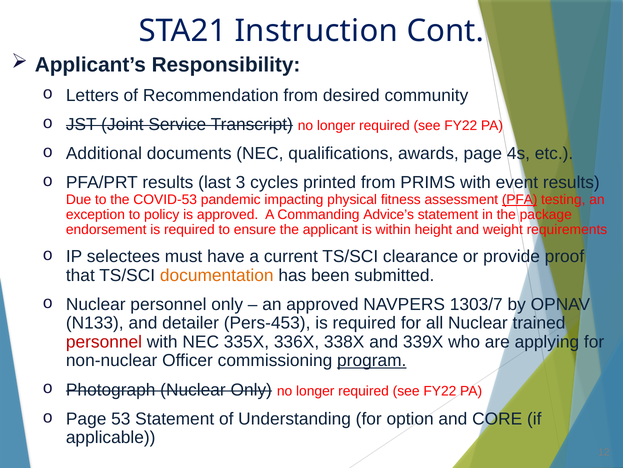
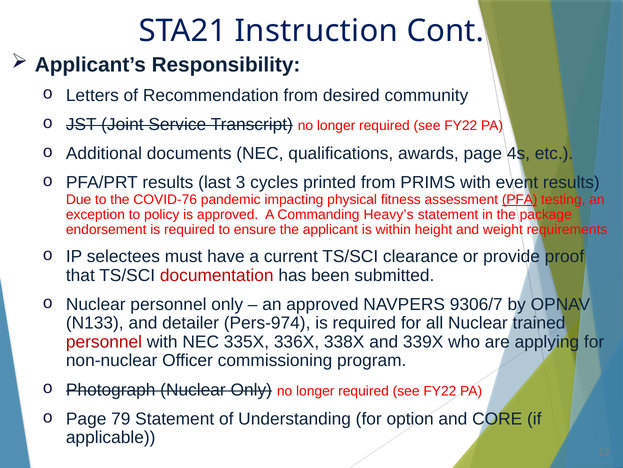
COVID-53: COVID-53 -> COVID-76 (165, 199)
Advice’s: Advice’s -> Heavy’s (389, 214)
documentation colour: orange -> red (217, 275)
1303/7: 1303/7 -> 9306/7 (476, 304)
Pers-453: Pers-453 -> Pers-974 (267, 323)
program underline: present -> none (372, 360)
53: 53 -> 79 (121, 418)
